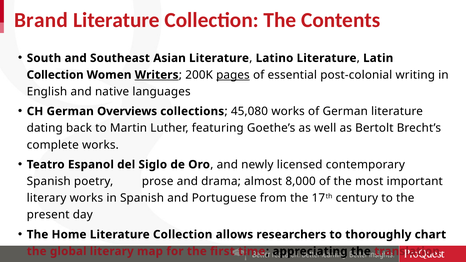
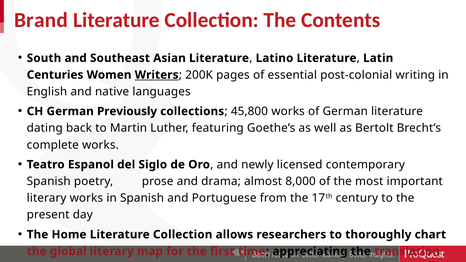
Collection: Collection -> Centuries (55, 75)
pages underline: present -> none (233, 75)
Overviews: Overviews -> Previously (127, 111)
45,080: 45,080 -> 45,800 (249, 111)
